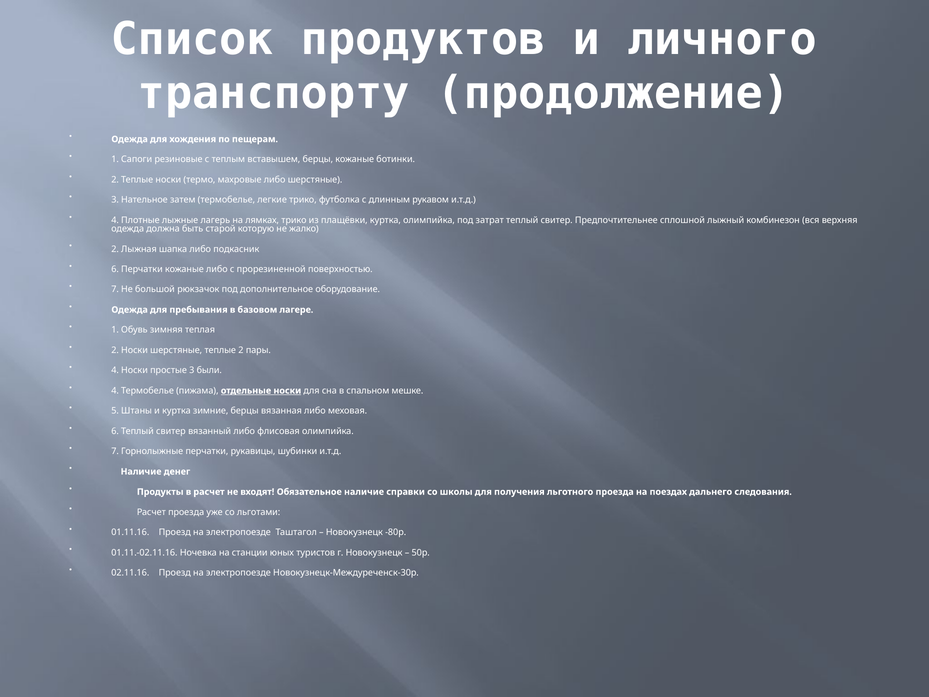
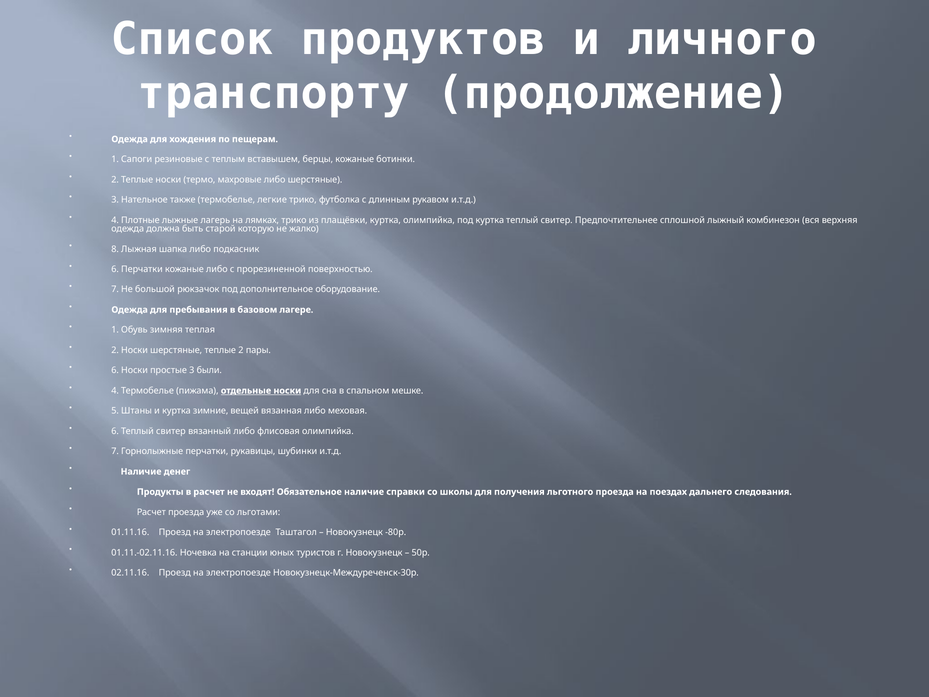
затем: затем -> также (183, 200)
под затрат: затрат -> куртка (490, 220)
2: 2 -> 8 (115, 249)
4: 4 -> 6 (115, 370)
зимние берцы: берцы -> вещей (245, 411)
